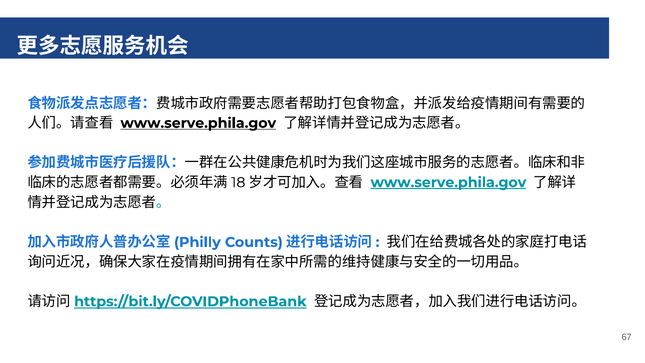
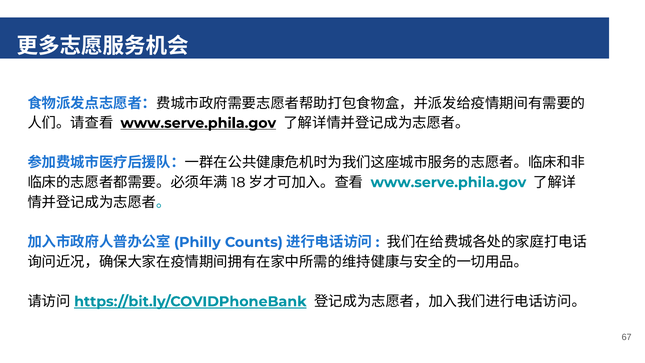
www.serve.phila.gov underline: present -> none (448, 182)
